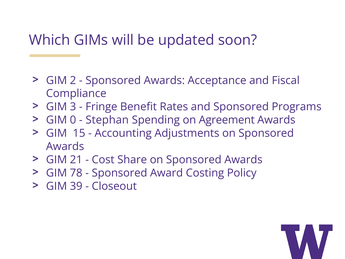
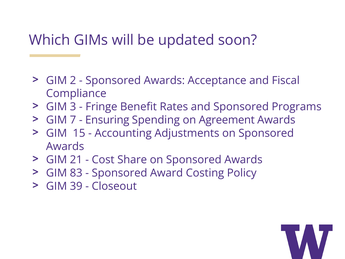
0: 0 -> 7 (73, 120)
Stephan: Stephan -> Ensuring (107, 120)
78: 78 -> 83 (76, 173)
